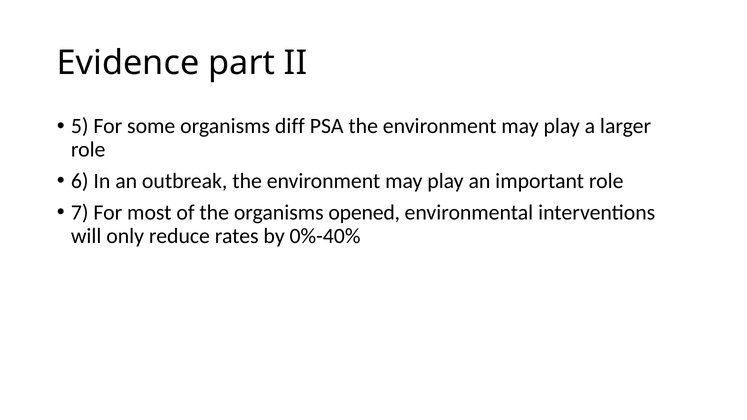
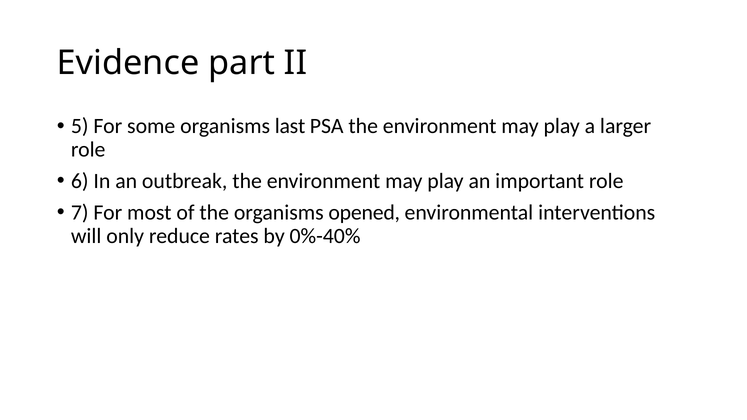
diff: diff -> last (290, 126)
